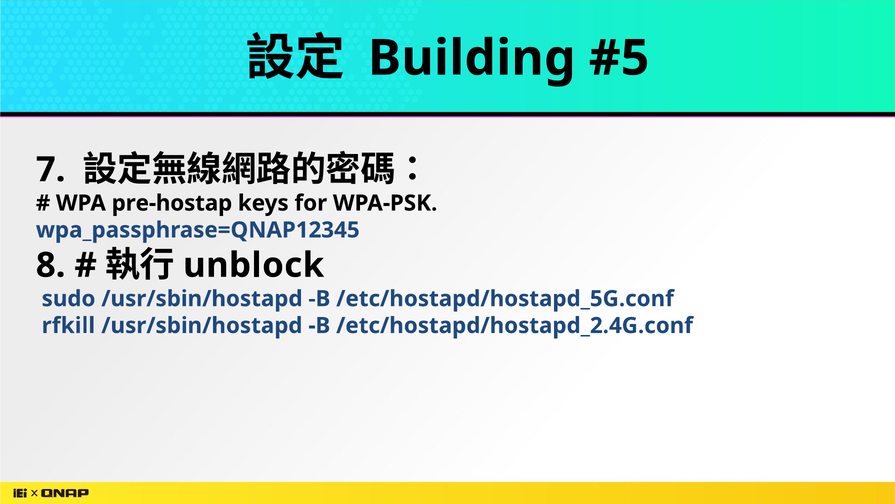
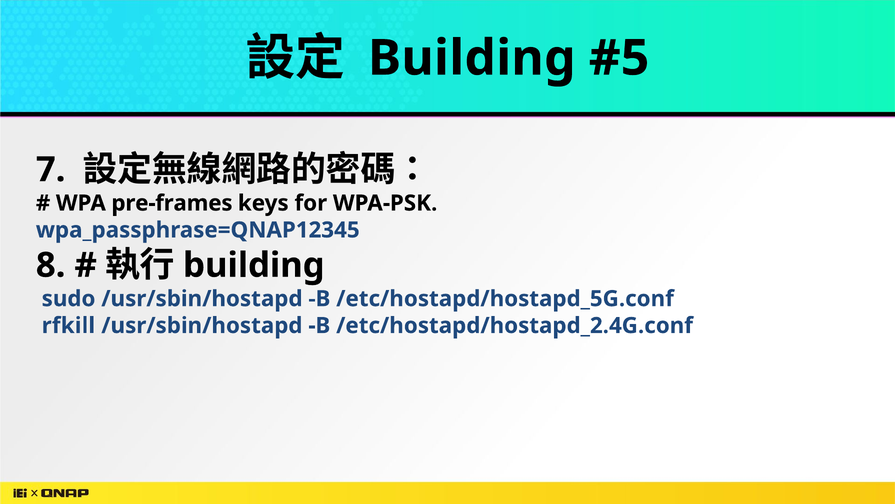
pre-hostap: pre-hostap -> pre-frames (172, 203)
unblock: unblock -> building (254, 265)
